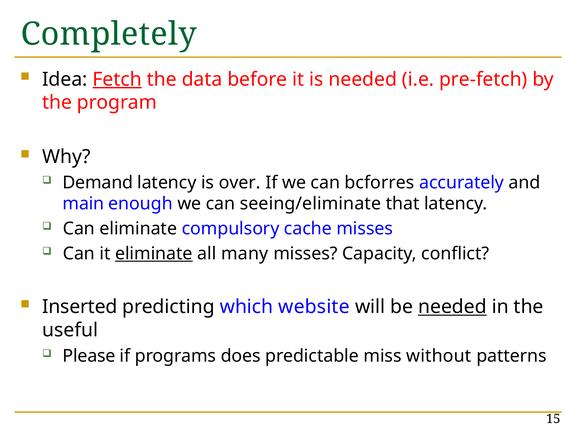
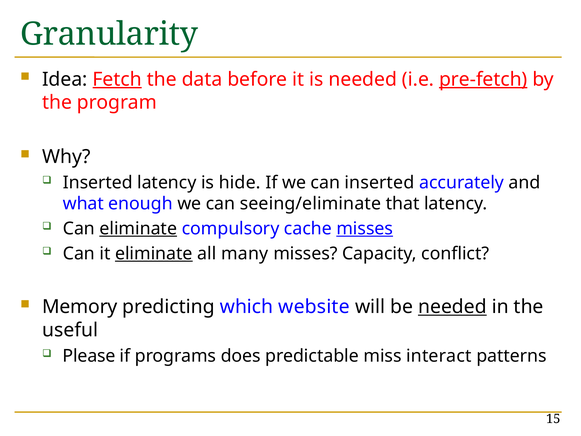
Completely: Completely -> Granularity (109, 34)
pre-fetch underline: none -> present (483, 79)
Demand: Demand -> Inserted (98, 182)
over: over -> hide (240, 182)
can bcforres: bcforres -> inserted (379, 182)
main: main -> what (83, 204)
eliminate underline: none -> present (138, 229)
misses underline: none -> present (365, 229)
Inserted: Inserted -> Memory (80, 307)
without: without -> interact (439, 356)
